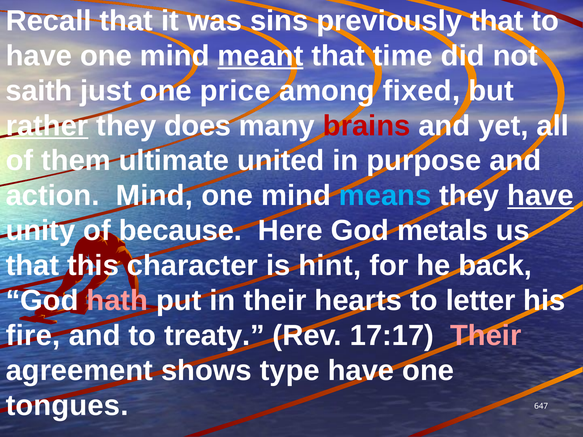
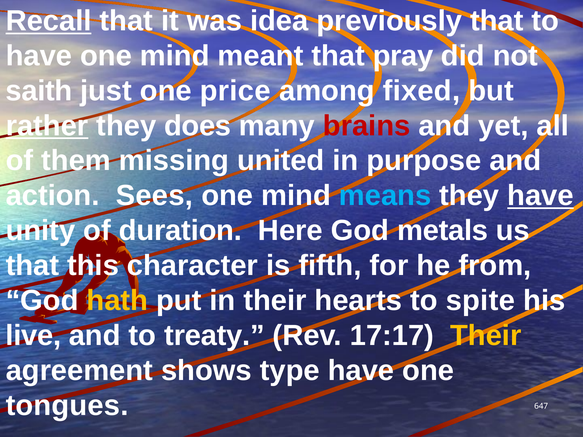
Recall underline: none -> present (49, 21)
sins: sins -> idea (279, 21)
meant underline: present -> none (261, 56)
time: time -> pray (403, 56)
ultimate: ultimate -> missing (174, 161)
action Mind: Mind -> Sees (154, 196)
because: because -> duration (180, 231)
hint: hint -> fifth (330, 266)
back: back -> from (495, 266)
hath colour: pink -> yellow (117, 301)
letter: letter -> spite (480, 301)
fire: fire -> live (33, 336)
Their colour: pink -> yellow (486, 336)
